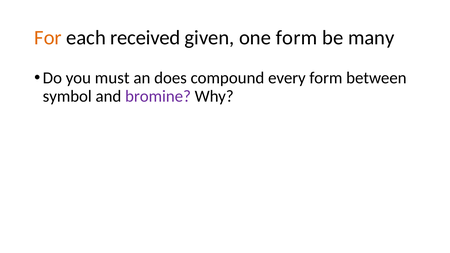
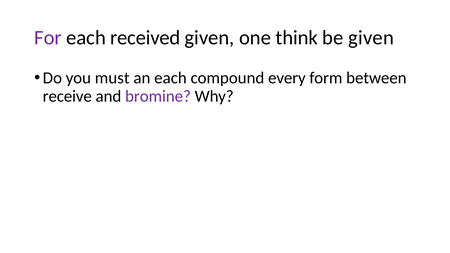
For colour: orange -> purple (48, 38)
one form: form -> think (297, 38)
be many: many -> given (371, 38)
an does: does -> each (170, 78)
symbol: symbol -> receive (67, 96)
